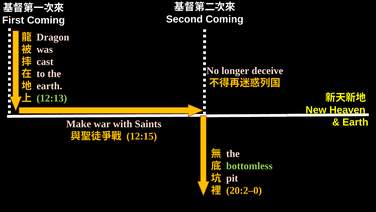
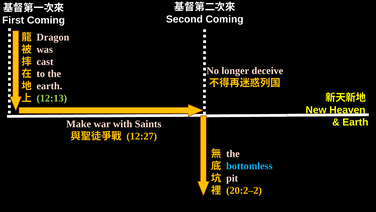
12:15: 12:15 -> 12:27 (142, 136)
bottomless colour: light green -> light blue (249, 166)
20:2–0: 20:2–0 -> 20:2–2 (244, 190)
